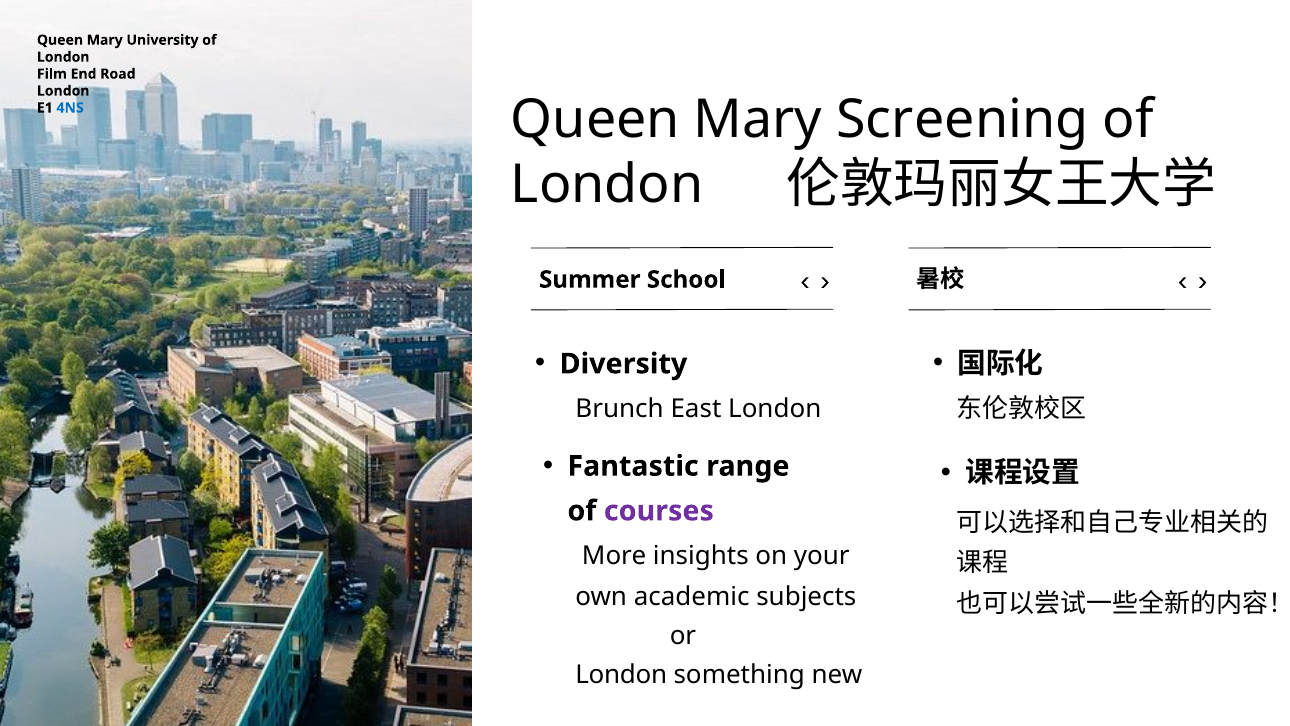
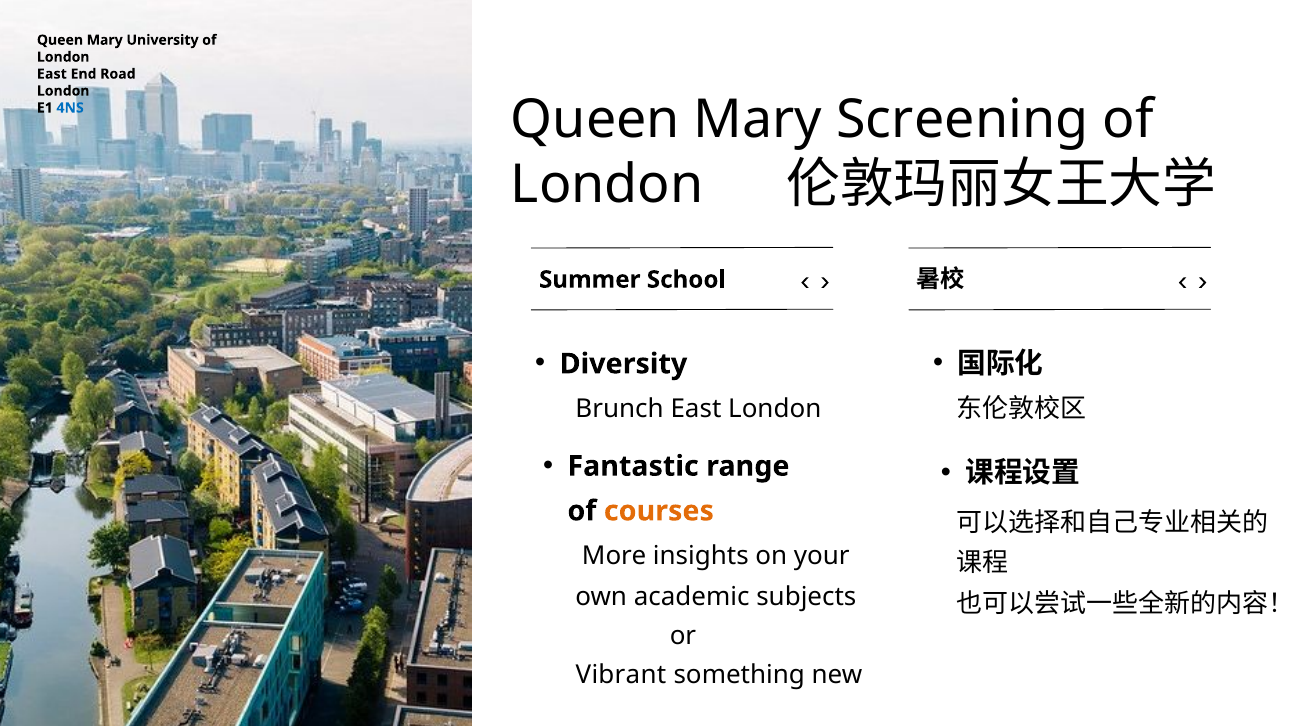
Film: Film -> East (52, 74)
courses colour: purple -> orange (659, 511)
London: London -> Vibrant (621, 674)
